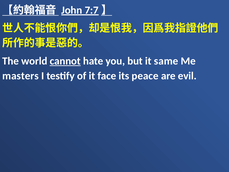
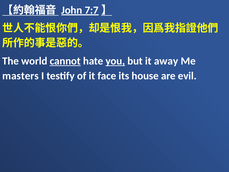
you underline: none -> present (115, 61)
same: same -> away (166, 61)
peace: peace -> house (145, 76)
